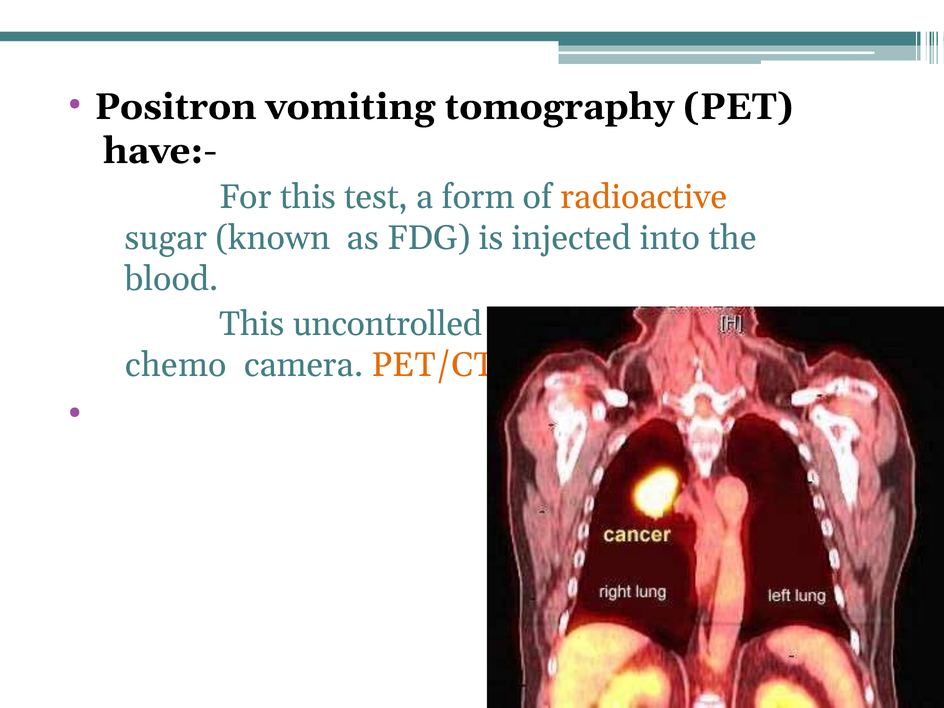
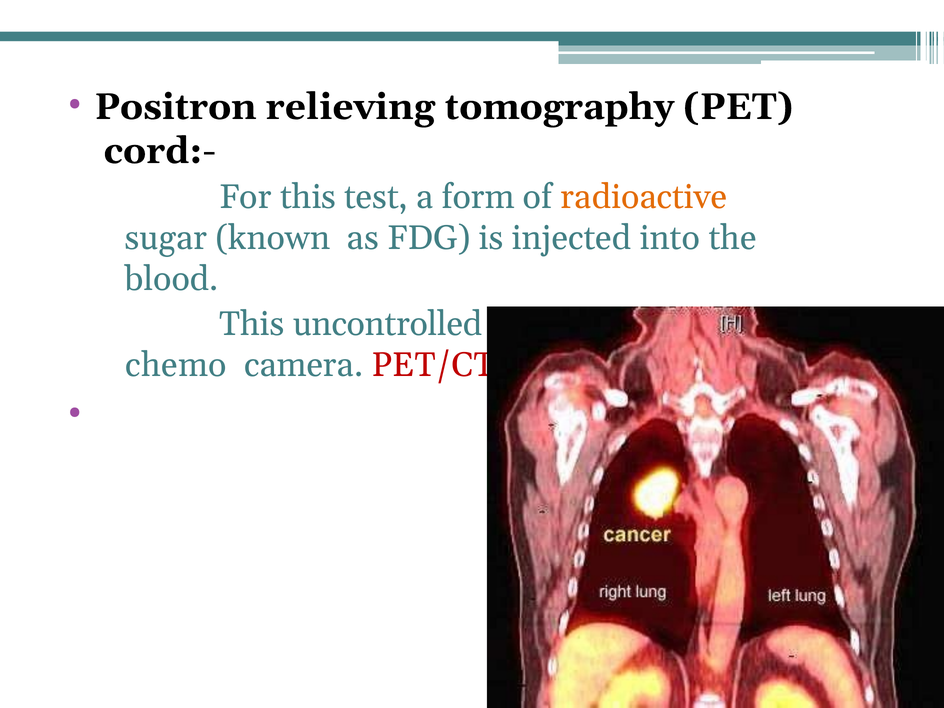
vomiting: vomiting -> relieving (350, 107)
have:-: have:- -> cord:- (160, 151)
PET/CT colour: orange -> red (433, 365)
